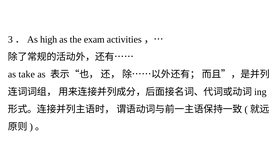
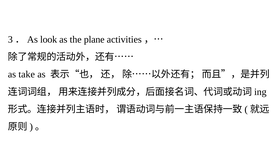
high: high -> look (49, 39)
exam: exam -> plane (94, 39)
